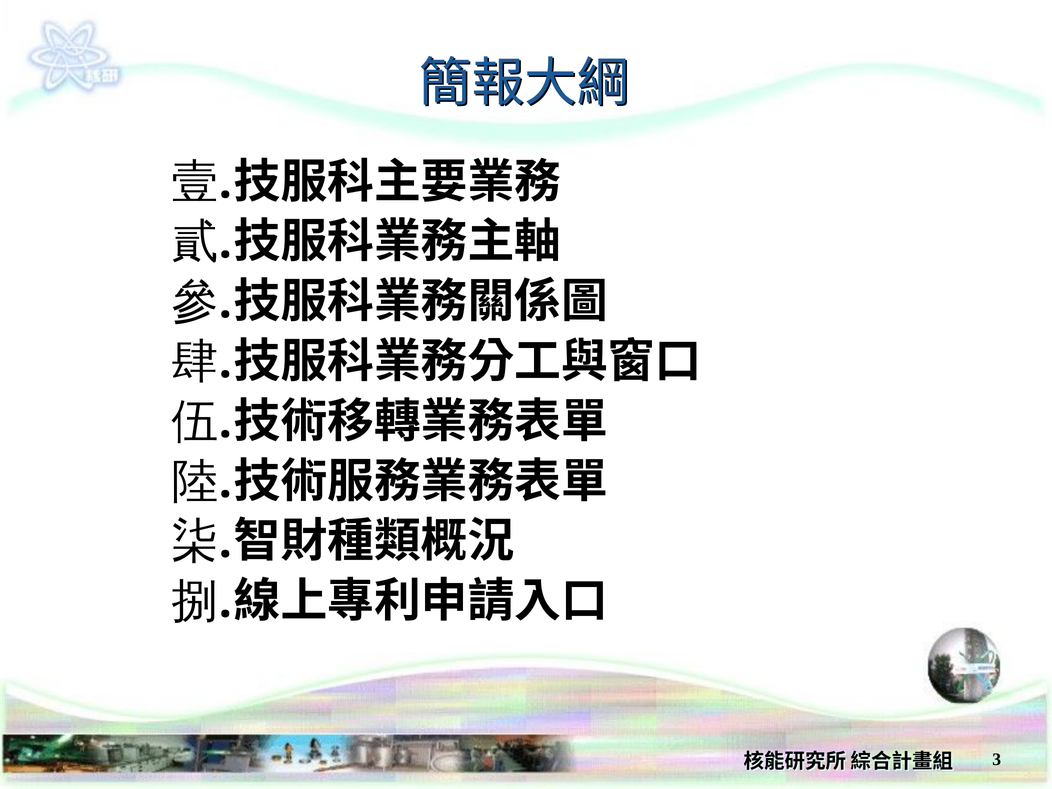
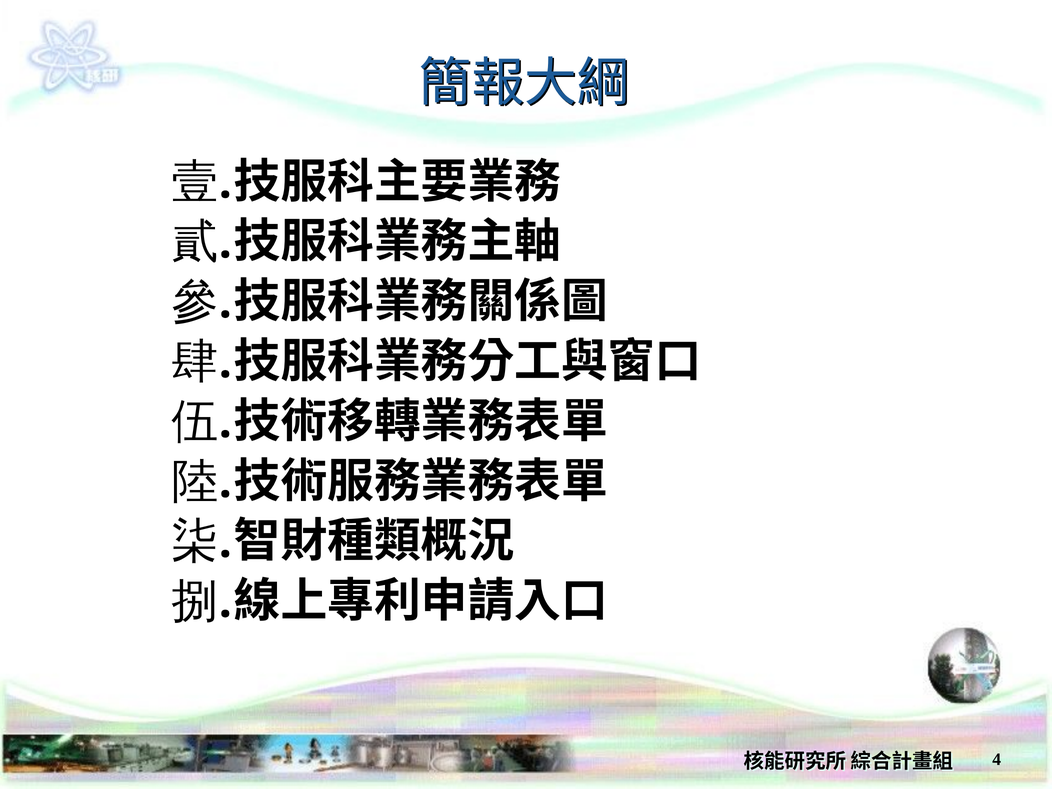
3: 3 -> 4 (997, 759)
